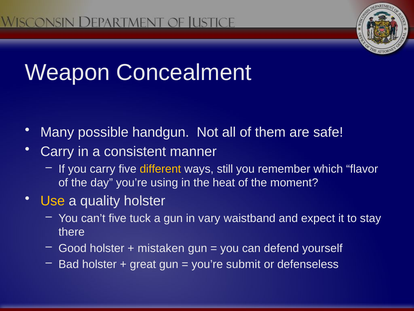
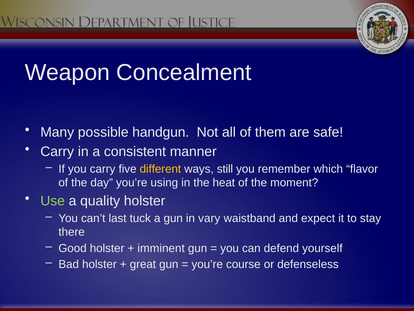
Use colour: yellow -> light green (53, 201)
can’t five: five -> last (118, 218)
mistaken: mistaken -> imminent (161, 248)
submit: submit -> course (243, 264)
